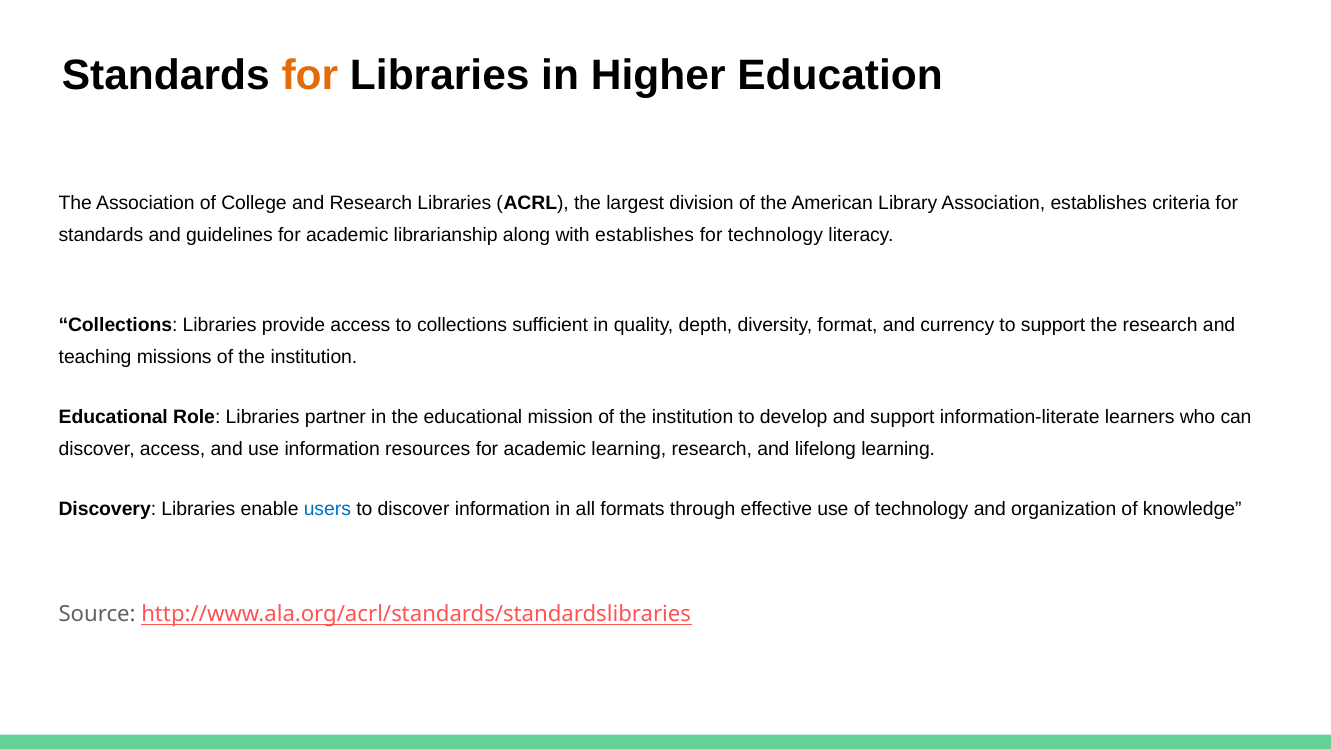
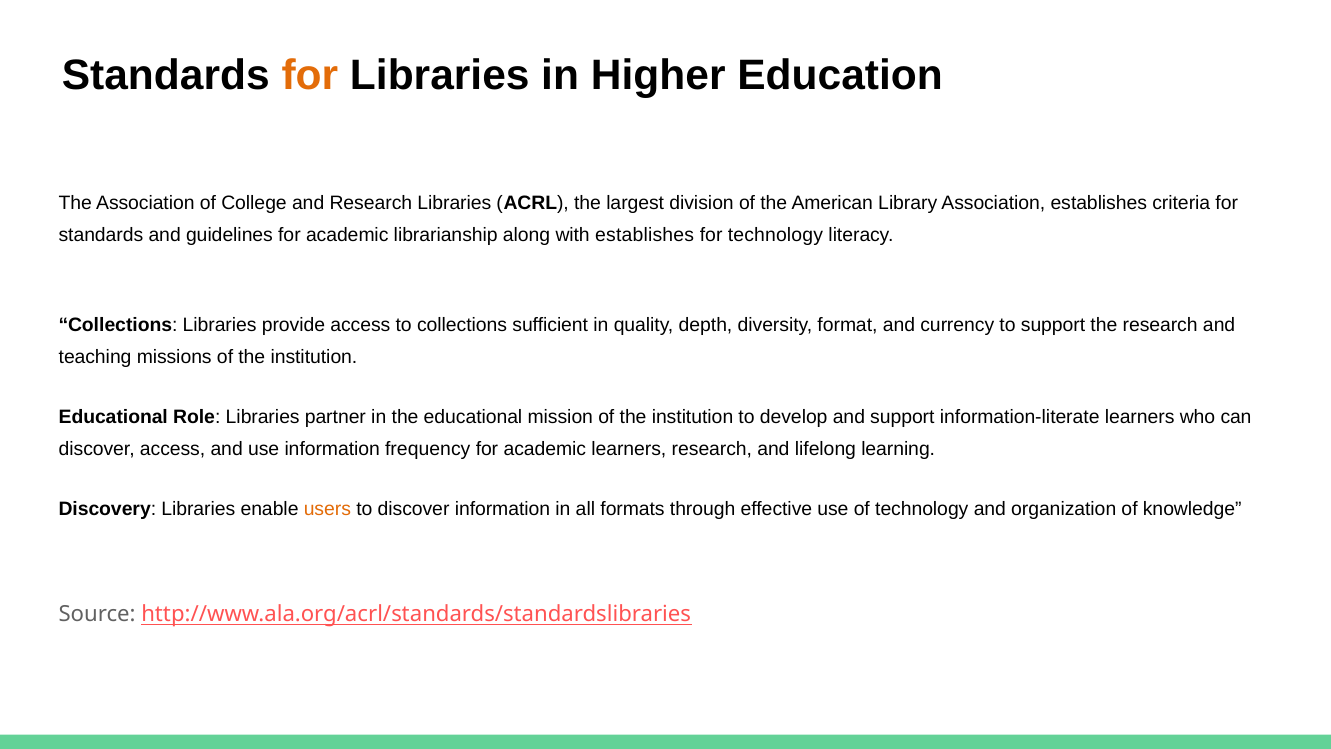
resources: resources -> frequency (428, 449)
academic learning: learning -> learners (629, 449)
users colour: blue -> orange (327, 509)
